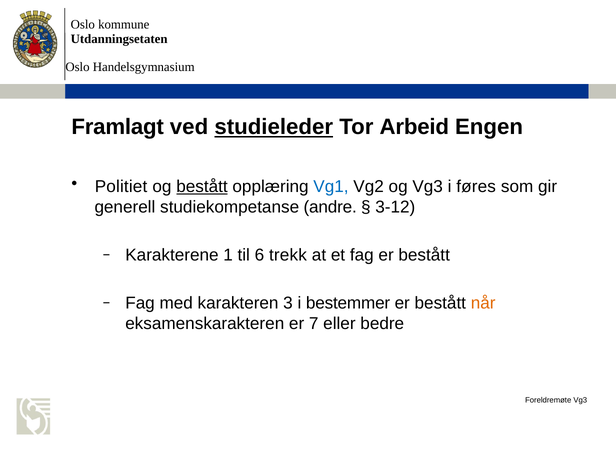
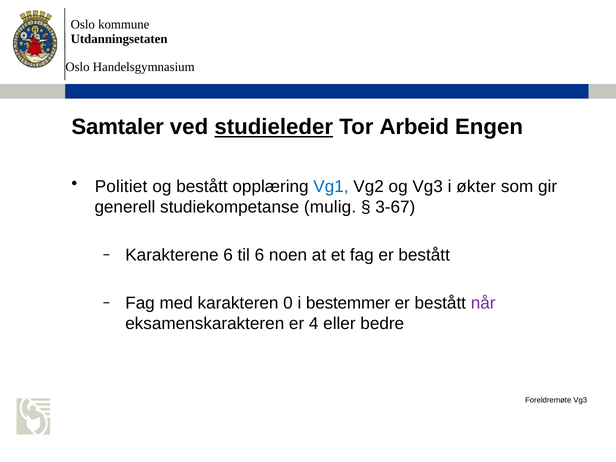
Framlagt: Framlagt -> Samtaler (118, 127)
bestått underline: present -> none (202, 187)
føres: føres -> økter (476, 187)
andre: andre -> mulig (330, 207)
3-12: 3-12 -> 3-67 (395, 207)
Karakterene 1: 1 -> 6 (228, 255)
trekk: trekk -> noen (288, 255)
3: 3 -> 0 (288, 303)
når colour: orange -> purple (483, 303)
7: 7 -> 4 (314, 323)
